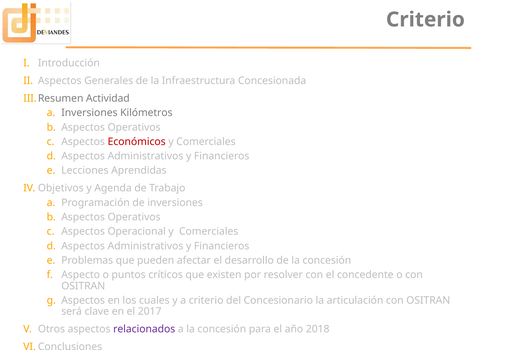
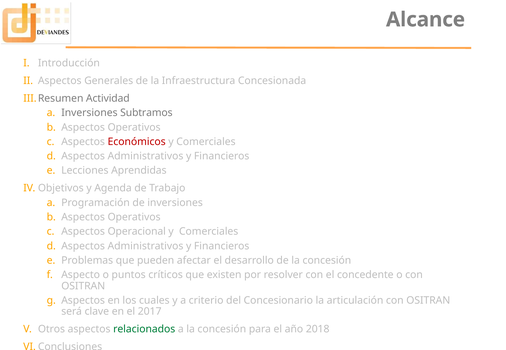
Criterio: Criterio -> Alcance (426, 20)
Kilómetros: Kilómetros -> Subtramos (146, 113)
relacionados colour: purple -> green (144, 330)
